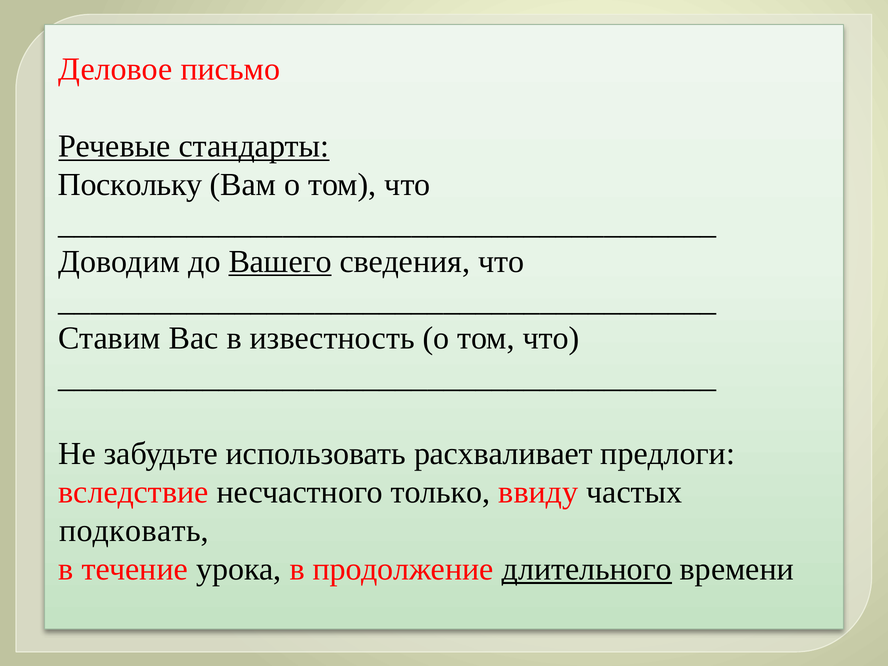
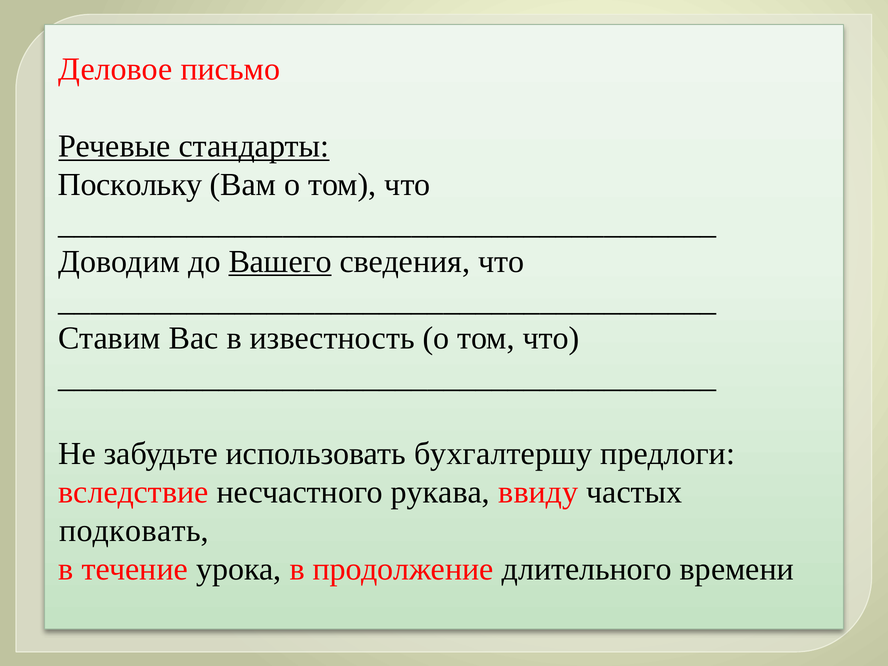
расхваливает: расхваливает -> бухгалтершу (503, 454)
только: только -> рукава (440, 492)
длительного underline: present -> none (587, 569)
